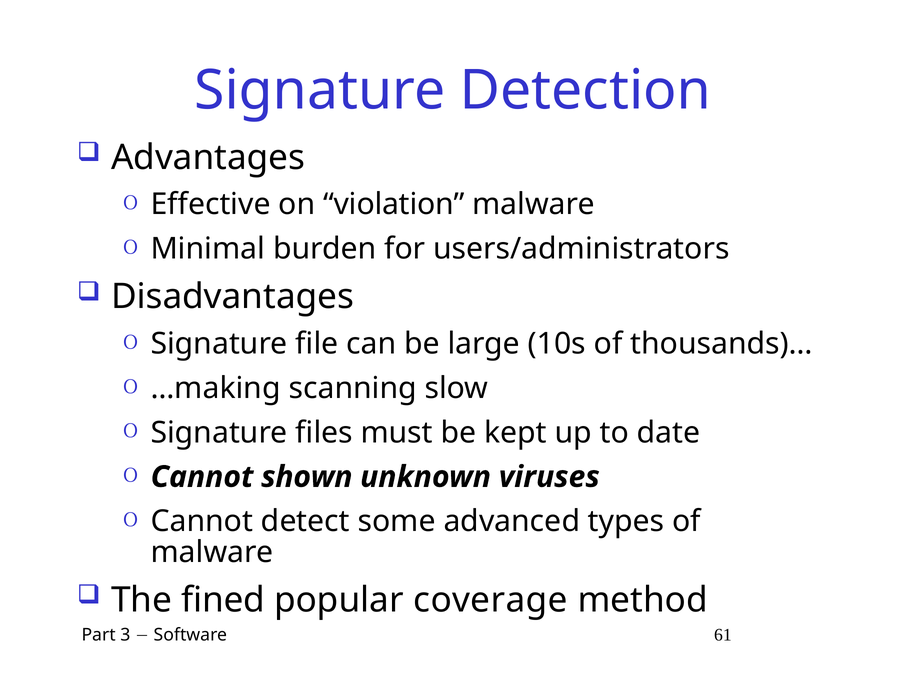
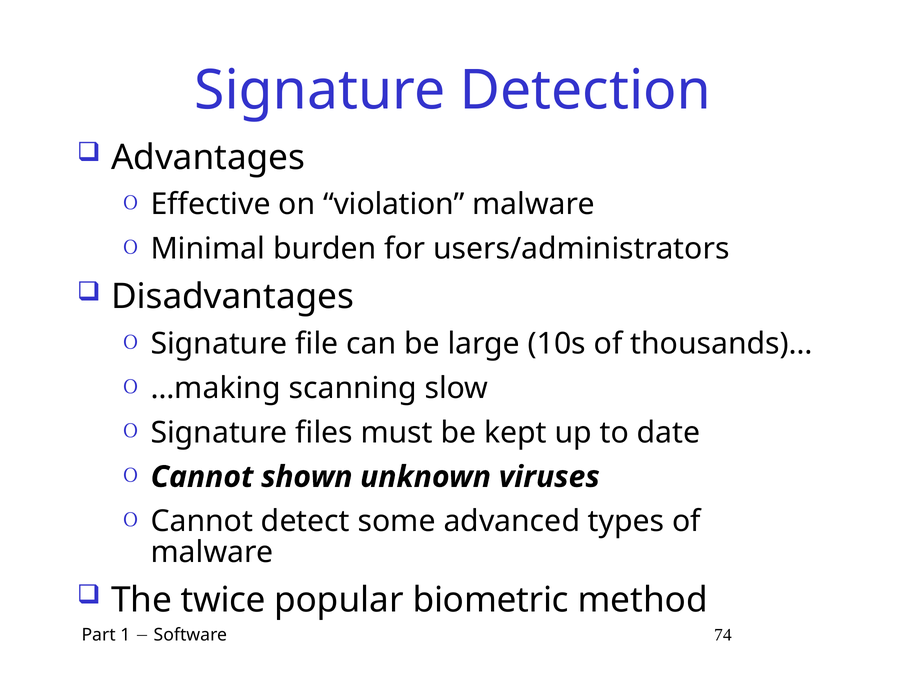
fined: fined -> twice (223, 600)
coverage: coverage -> biometric (491, 600)
3: 3 -> 1 (125, 635)
61: 61 -> 74 (723, 635)
